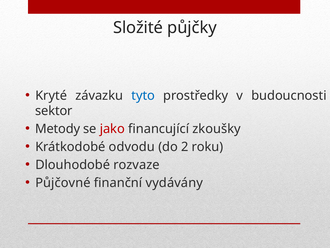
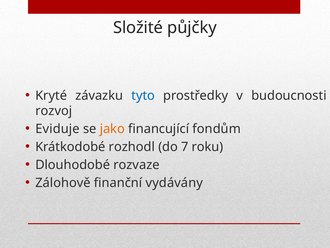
sektor: sektor -> rozvoj (54, 111)
Metody: Metody -> Eviduje (57, 129)
jako colour: red -> orange (112, 129)
zkoušky: zkoušky -> fondům (217, 129)
odvodu: odvodu -> rozhodl (132, 147)
2: 2 -> 7 (185, 147)
Půjčovné: Půjčovné -> Zálohově (63, 183)
